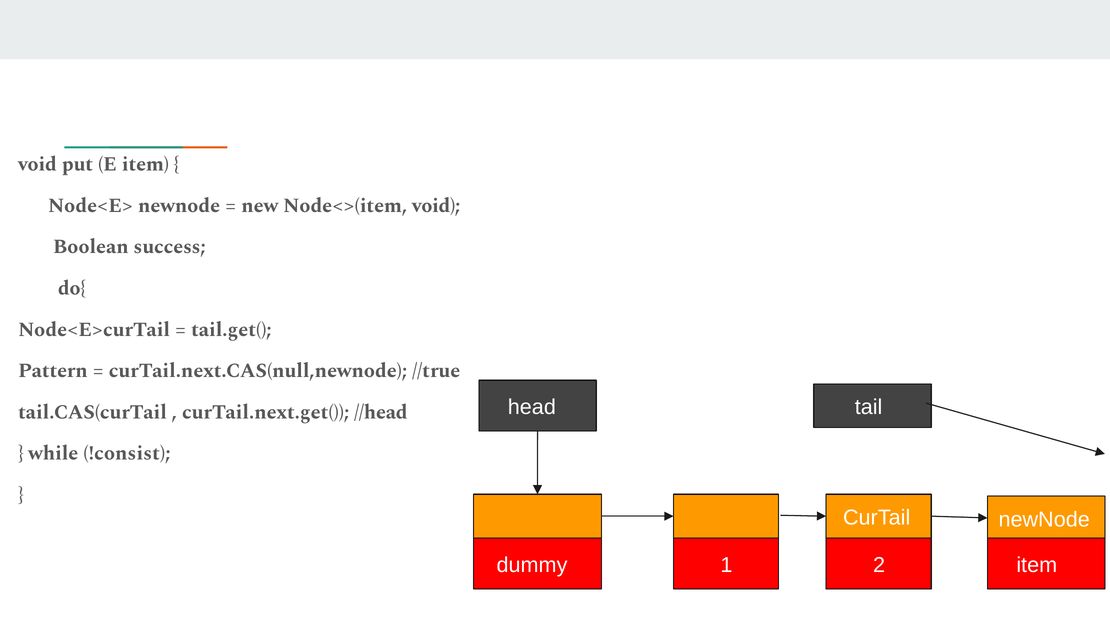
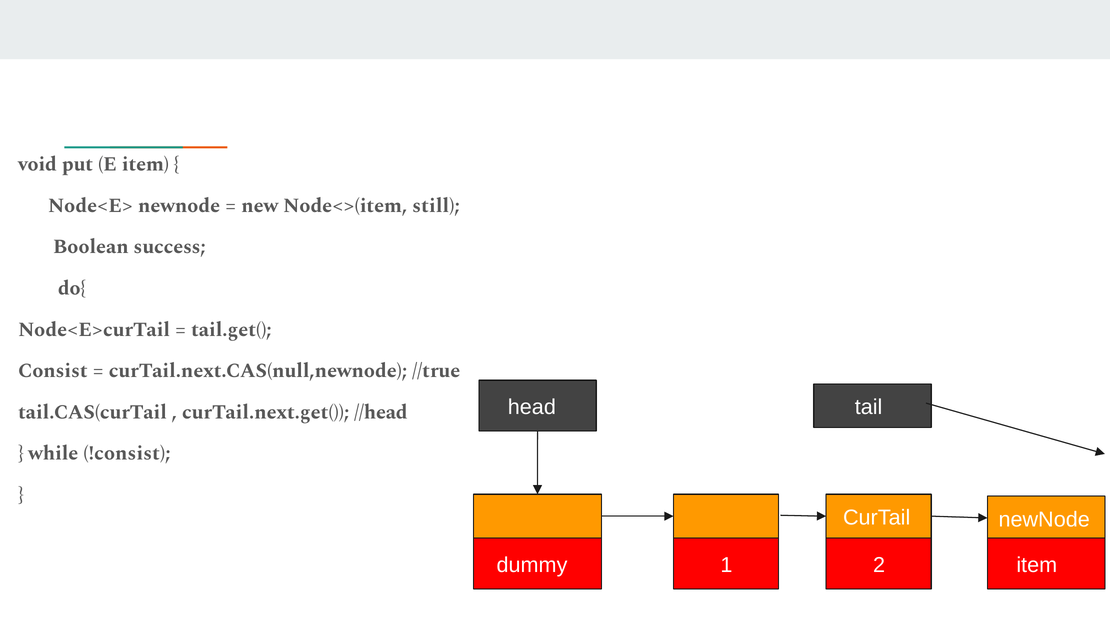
Node<>(item void: void -> still (436, 206)
Pattern: Pattern -> Consist (53, 371)
